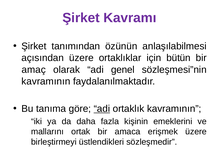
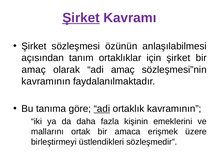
Şirket underline: none -> present (81, 18)
tanımından: tanımından -> sözleşmesi (76, 46)
açısından üzere: üzere -> tanım (81, 58)
için bütün: bütün -> şirket (178, 58)
adi genel: genel -> amaç (123, 70)
